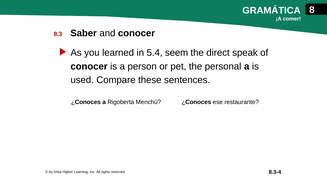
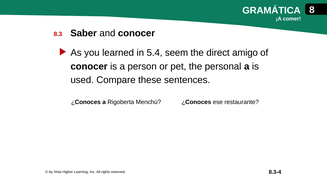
speak: speak -> amigo (245, 53)
